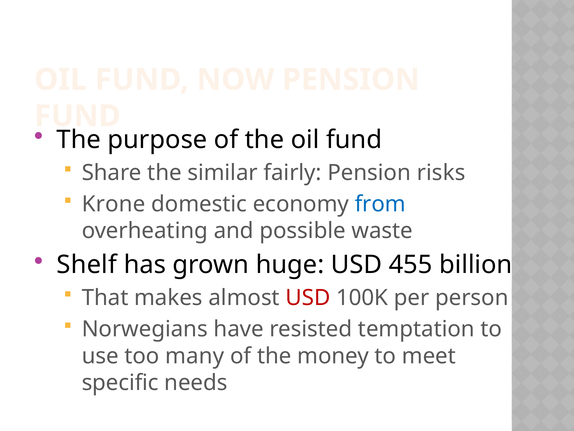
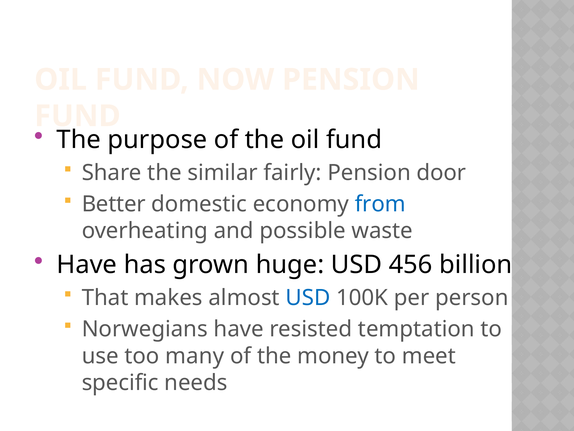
risks: risks -> door (441, 172)
Krone: Krone -> Better (114, 204)
Shelf: Shelf -> Have (87, 265)
455: 455 -> 456 (411, 265)
USD colour: red -> blue (308, 298)
